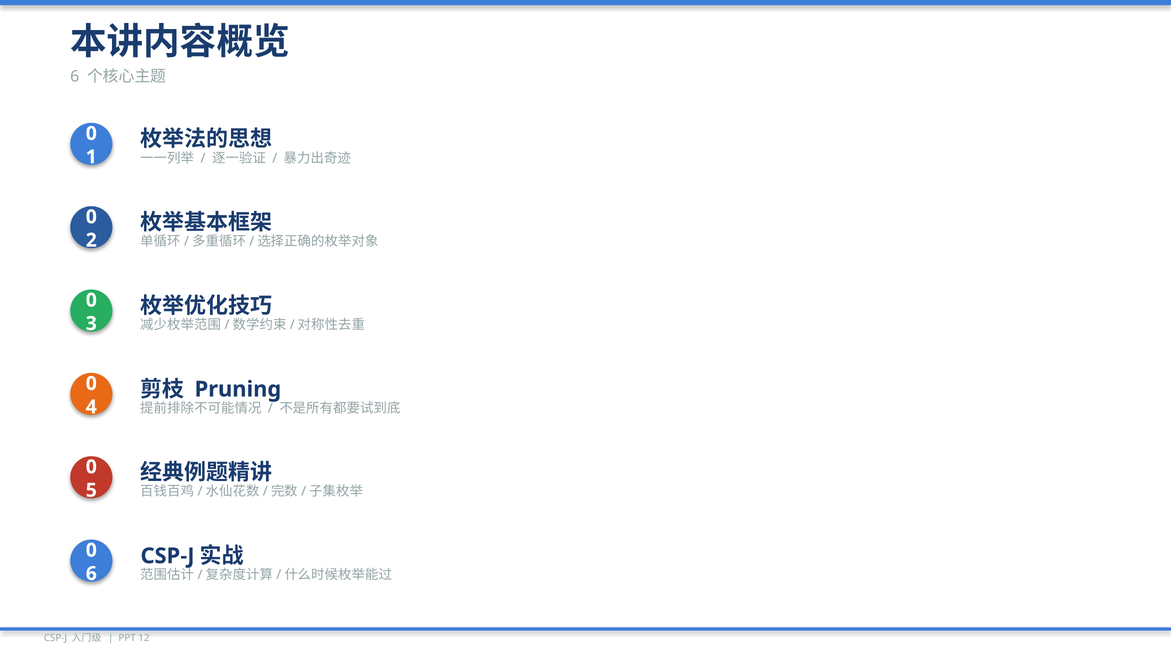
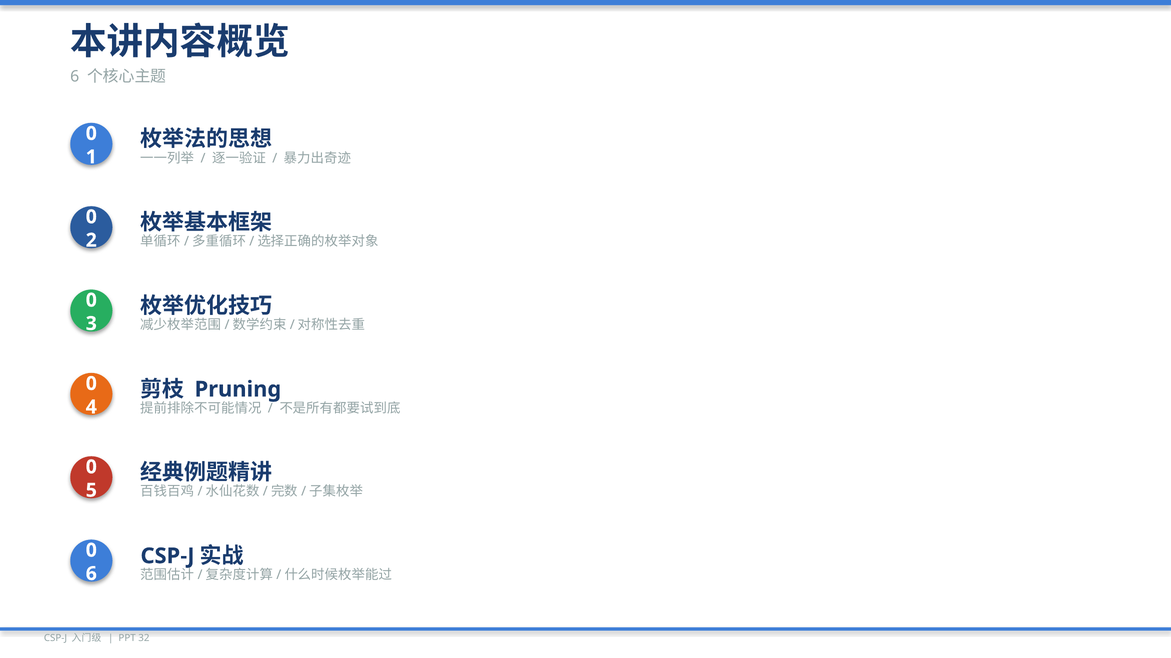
12: 12 -> 32 (144, 639)
